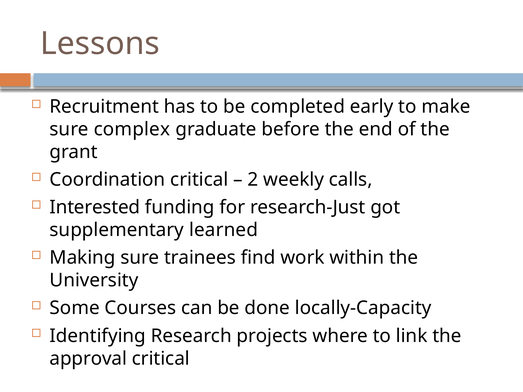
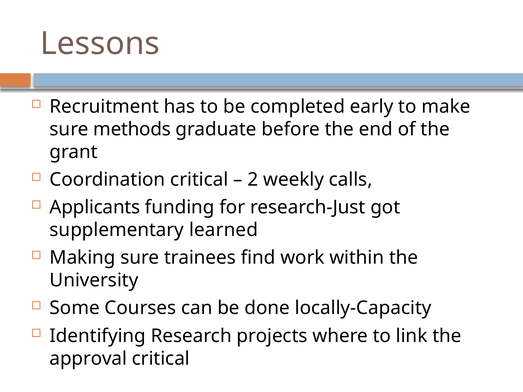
complex: complex -> methods (132, 129)
Interested: Interested -> Applicants (95, 208)
